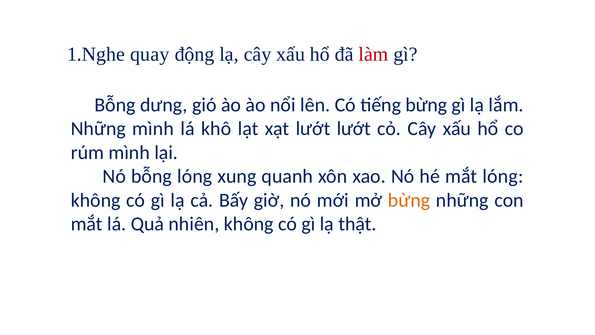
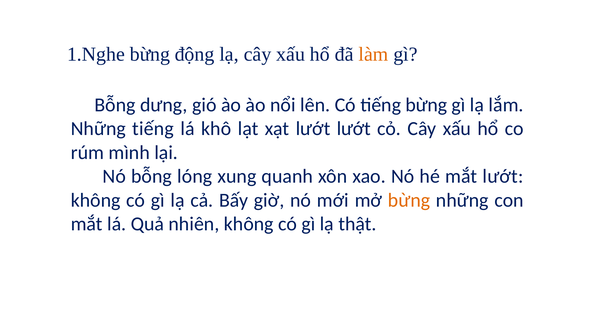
1.Nghe quay: quay -> bừng (150, 54)
làm colour: red -> orange (373, 54)
Những mình: mình -> tiếng (153, 129)
mắt lóng: lóng -> lướt (503, 177)
